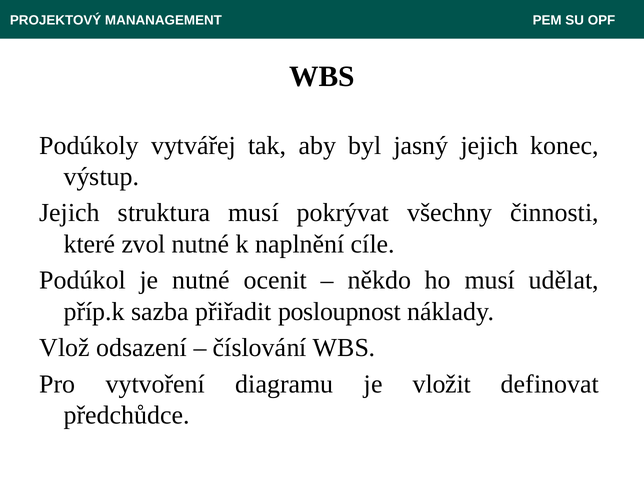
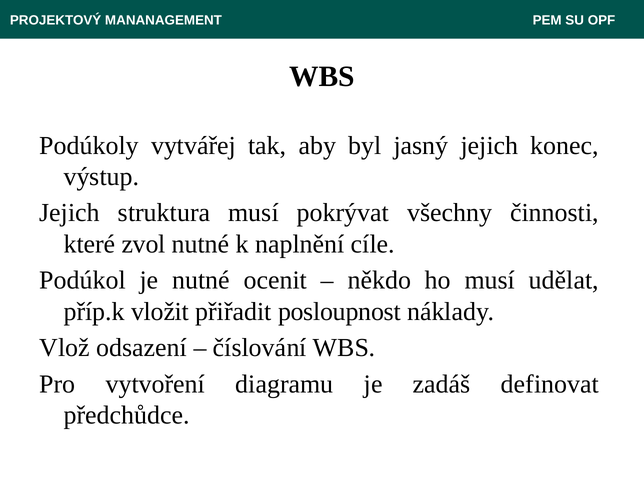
sazba: sazba -> vložit (160, 312)
vložit: vložit -> zadáš (442, 384)
